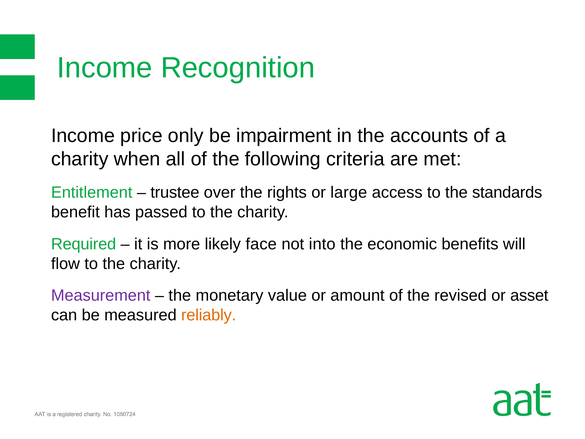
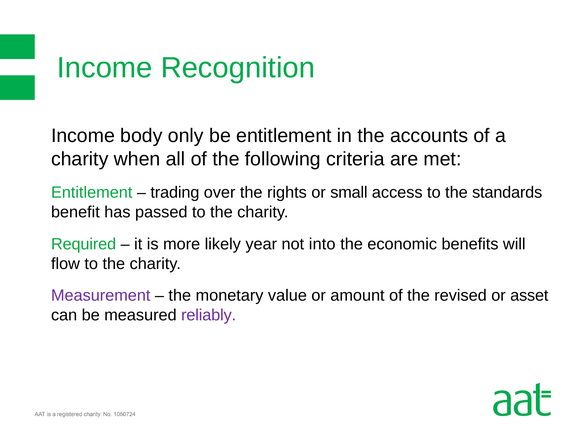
price: price -> body (141, 135)
be impairment: impairment -> entitlement (284, 135)
trustee: trustee -> trading (175, 193)
large: large -> small (349, 193)
face: face -> year (261, 244)
reliably colour: orange -> purple (209, 315)
